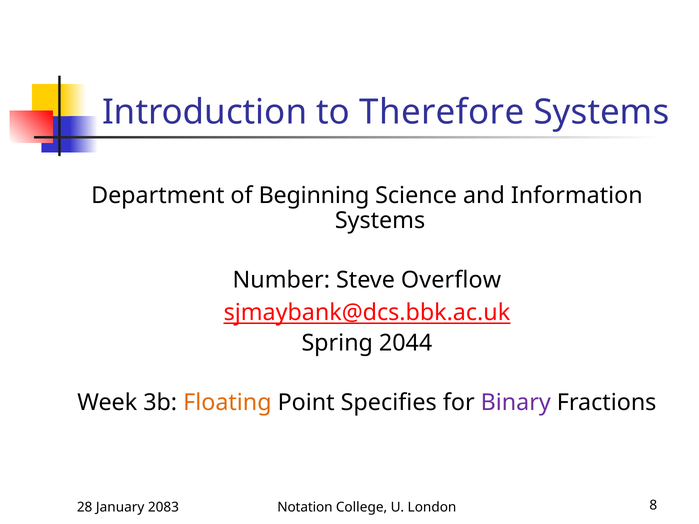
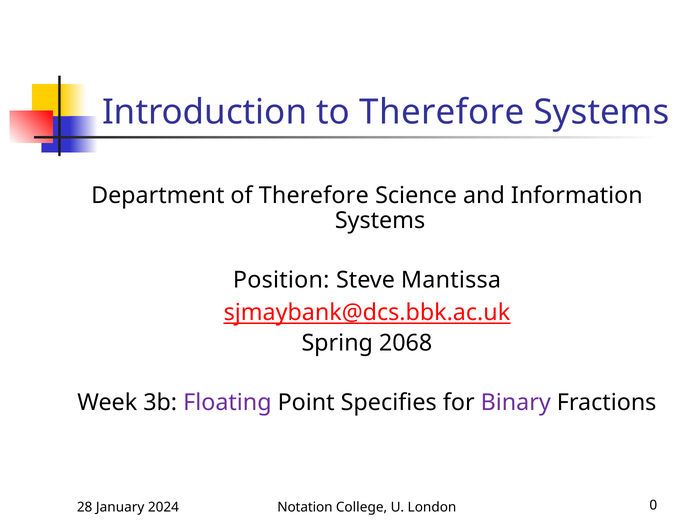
of Beginning: Beginning -> Therefore (314, 196)
Number: Number -> Position (281, 280)
Overflow: Overflow -> Mantissa (451, 280)
2044: 2044 -> 2068 (406, 343)
Floating colour: orange -> purple (227, 403)
2083: 2083 -> 2024 (163, 508)
8: 8 -> 0 (653, 505)
